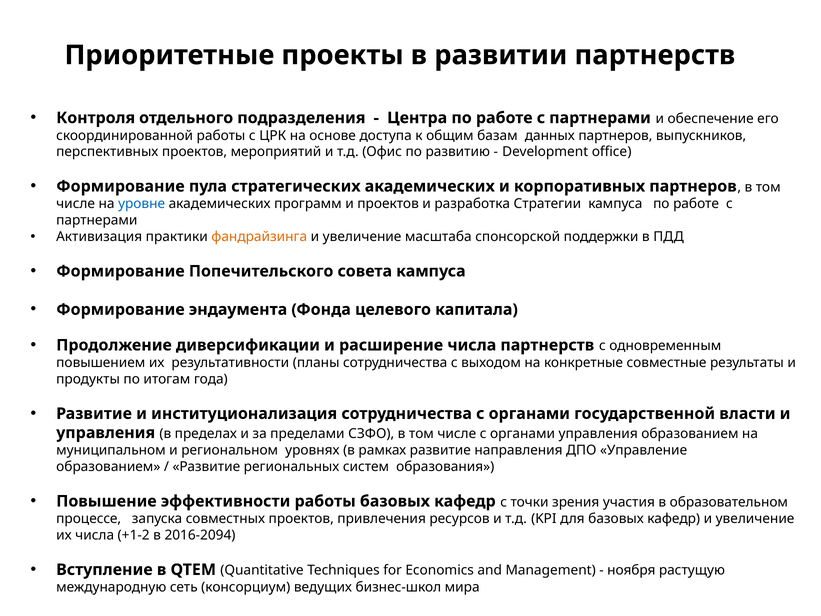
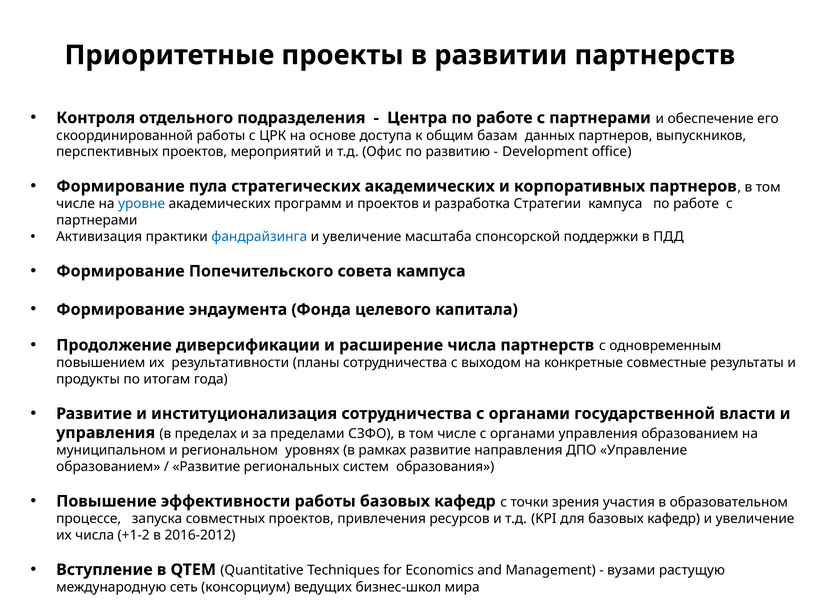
фандрайзинга colour: orange -> blue (259, 237)
2016-2094: 2016-2094 -> 2016-2012 (200, 535)
ноября: ноября -> вузами (631, 570)
